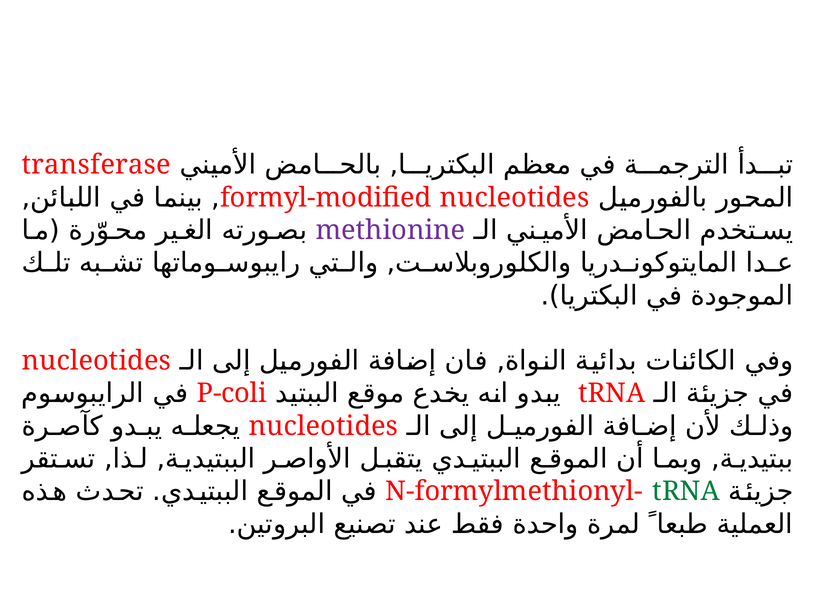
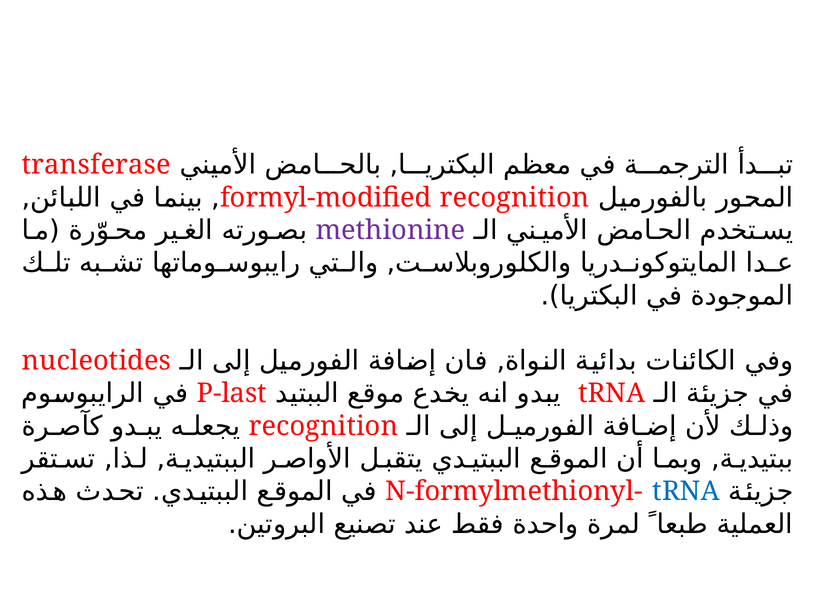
formyl-modified nucleotides: nucleotides -> recognition (515, 197)
P-coli: P-coli -> P-last (232, 393)
nucleotides: nucleotides -> recognition (323, 426)
tRNA colour: green -> blue (686, 491)
